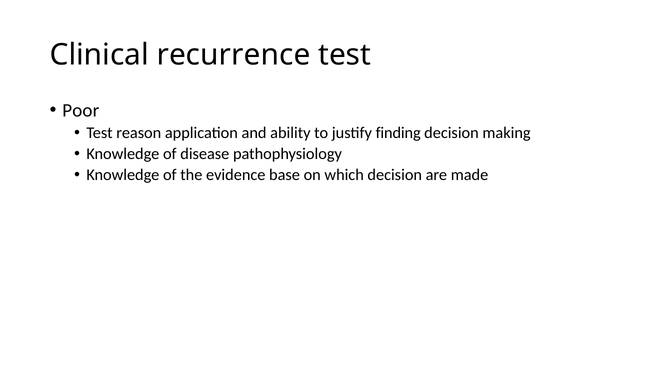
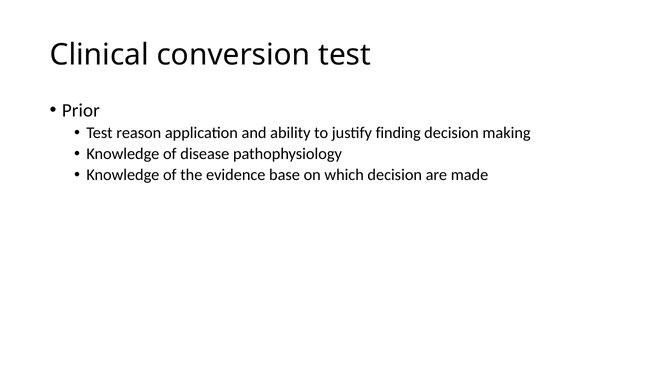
recurrence: recurrence -> conversion (234, 55)
Poor: Poor -> Prior (81, 110)
